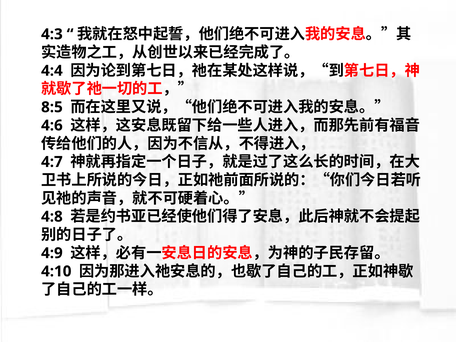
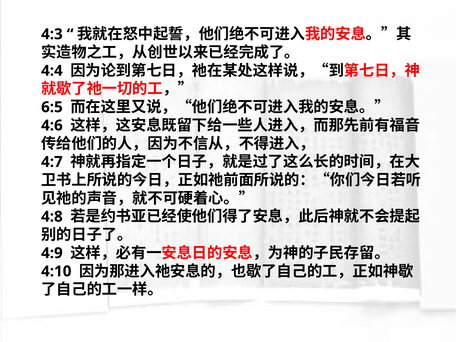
8:5: 8:5 -> 6:5 (52, 107)
